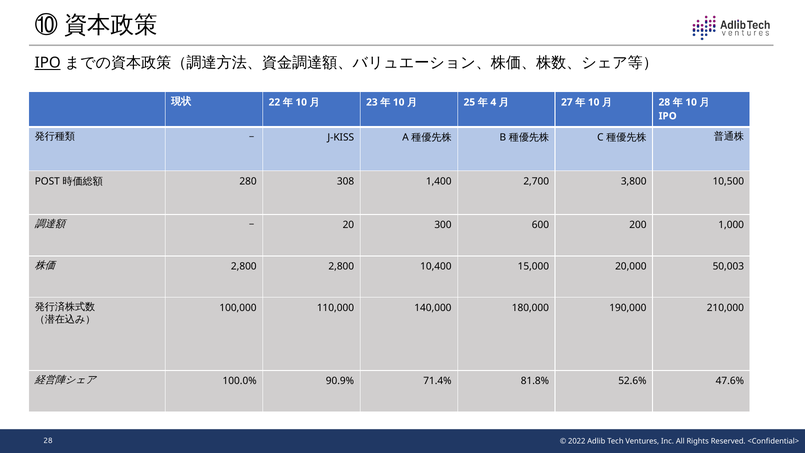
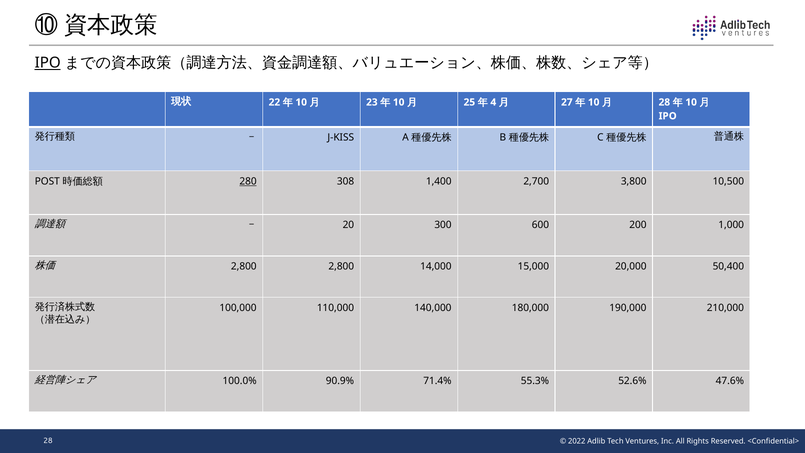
280 underline: none -> present (248, 181)
10,400: 10,400 -> 14,000 (436, 266)
50,003: 50,003 -> 50,400 (728, 266)
81.8%: 81.8% -> 55.3% (535, 381)
